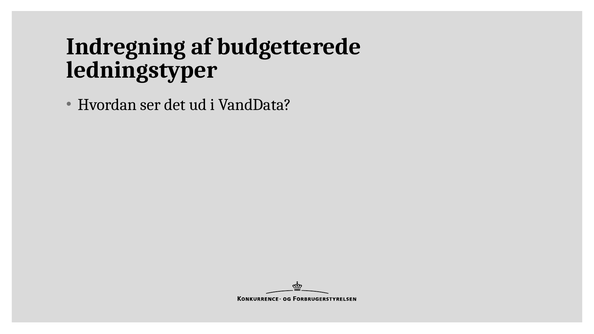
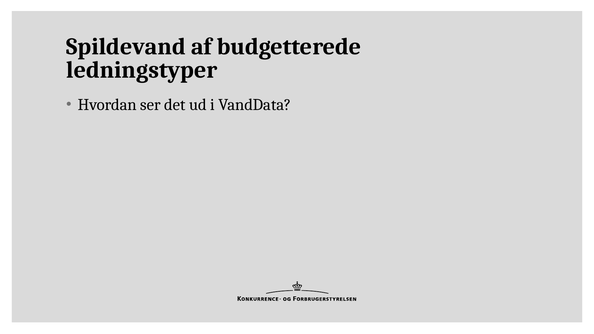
Indregning: Indregning -> Spildevand (126, 47)
